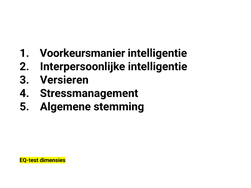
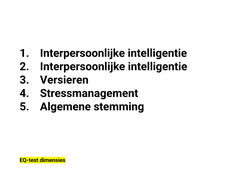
Voorkeursmanier: Voorkeursmanier -> Interpersoonlijke (82, 53)
